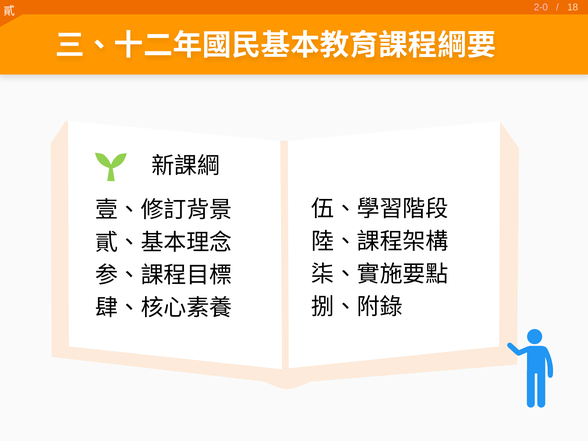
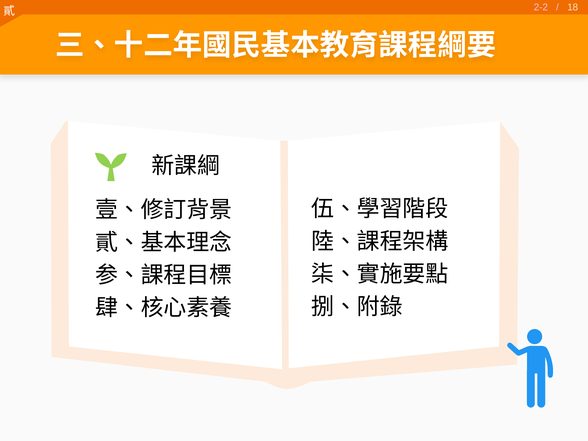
2-0: 2-0 -> 2-2 (541, 7)
